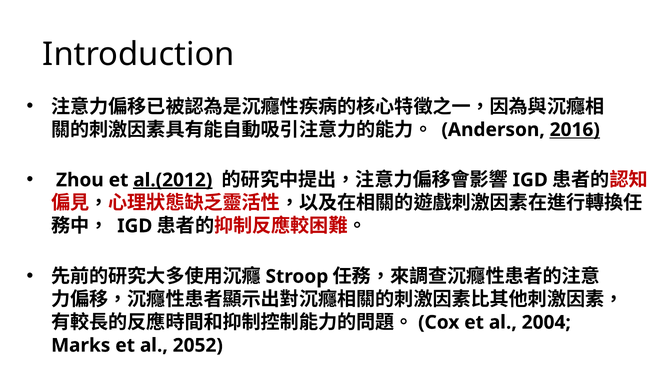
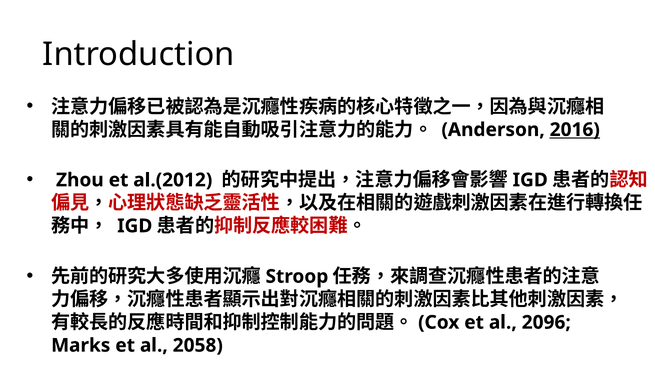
al.(2012 underline: present -> none (173, 180)
2004: 2004 -> 2096 (546, 322)
2052: 2052 -> 2058 (198, 345)
